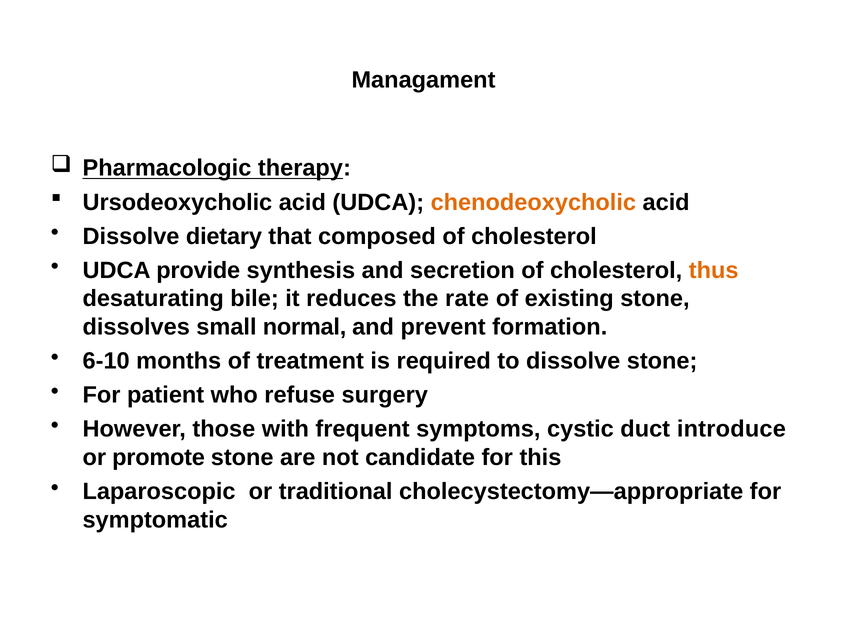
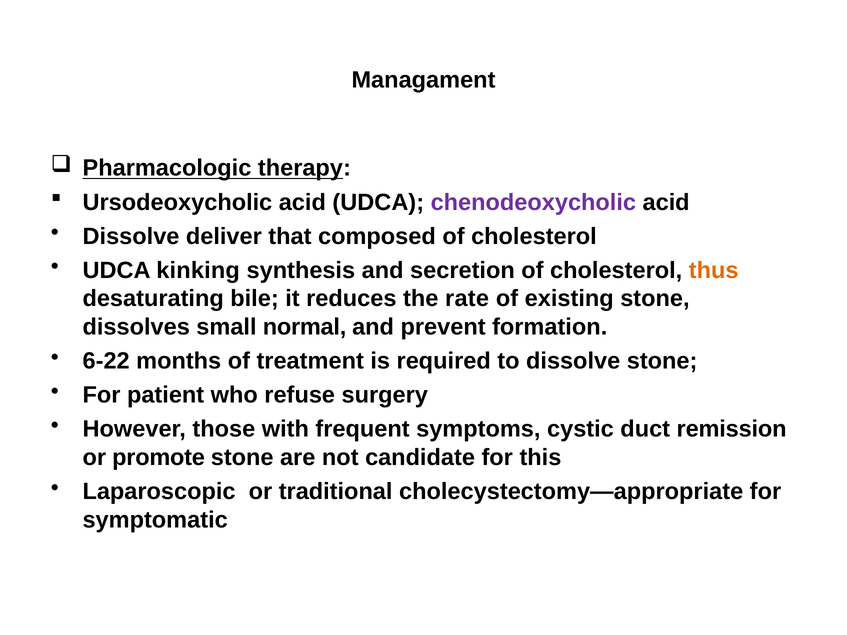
chenodeoxycholic colour: orange -> purple (533, 202)
dietary: dietary -> deliver (224, 236)
provide: provide -> kinking (198, 271)
6-10: 6-10 -> 6-22 (106, 361)
introduce: introduce -> remission (732, 429)
